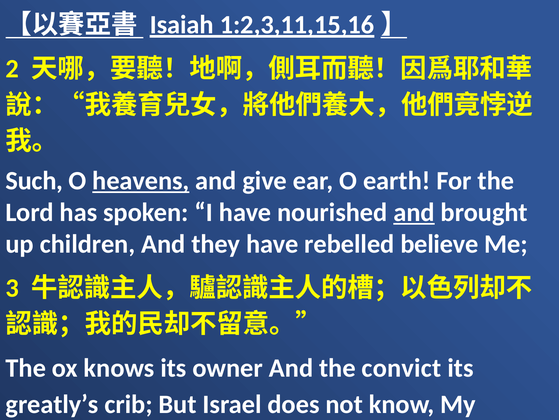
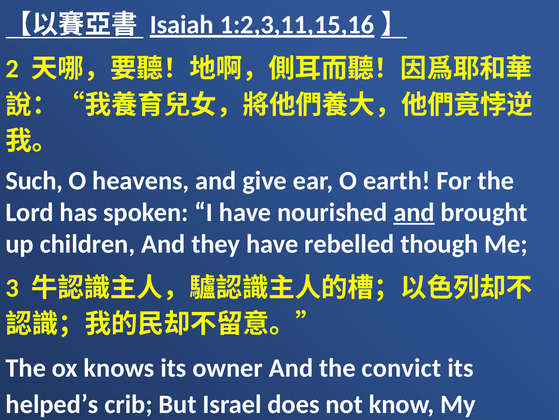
heavens underline: present -> none (141, 180)
believe: believe -> though (439, 244)
greatly’s: greatly’s -> helped’s (52, 404)
